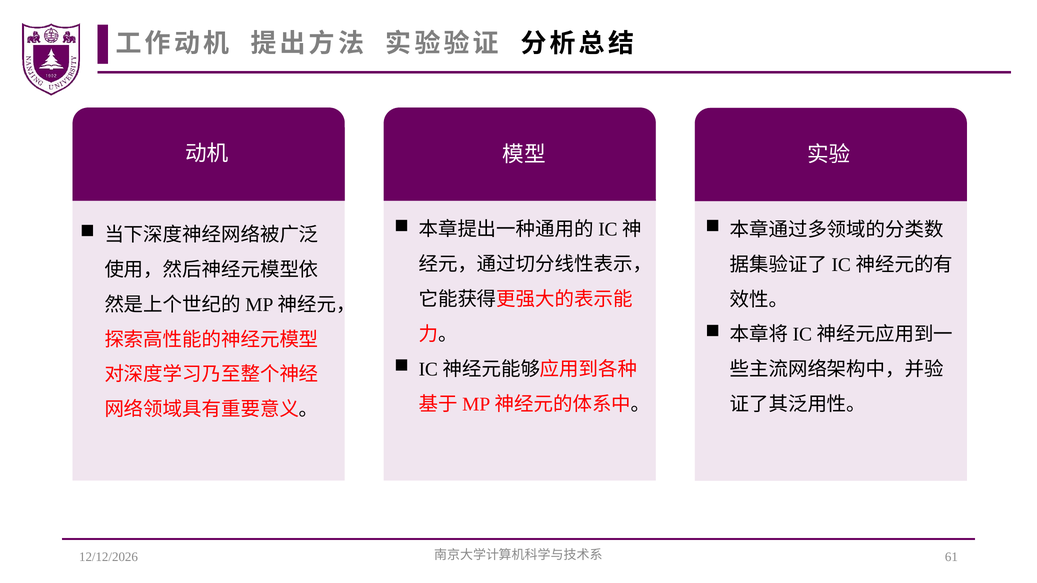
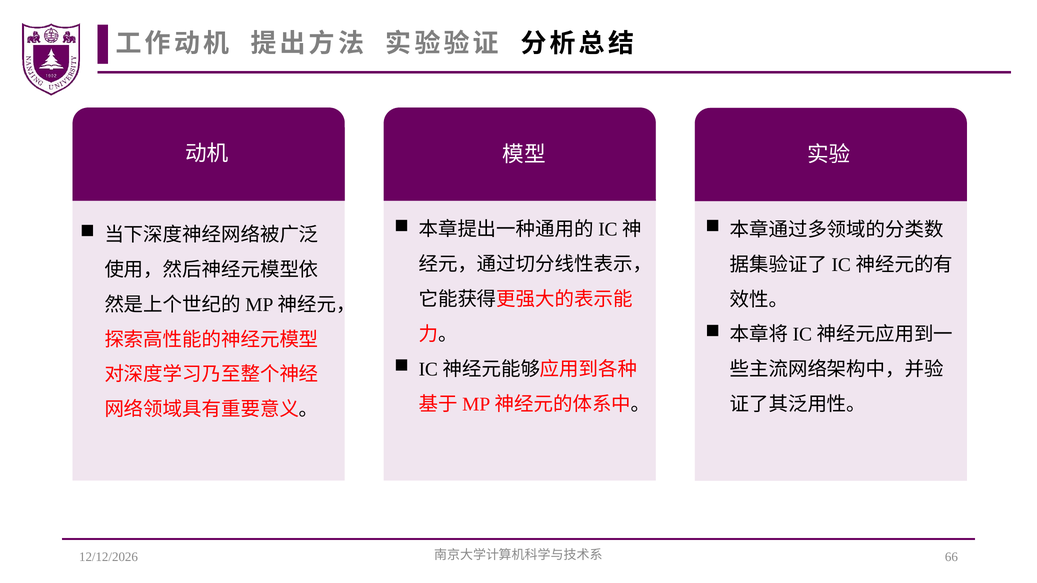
61: 61 -> 66 (951, 557)
